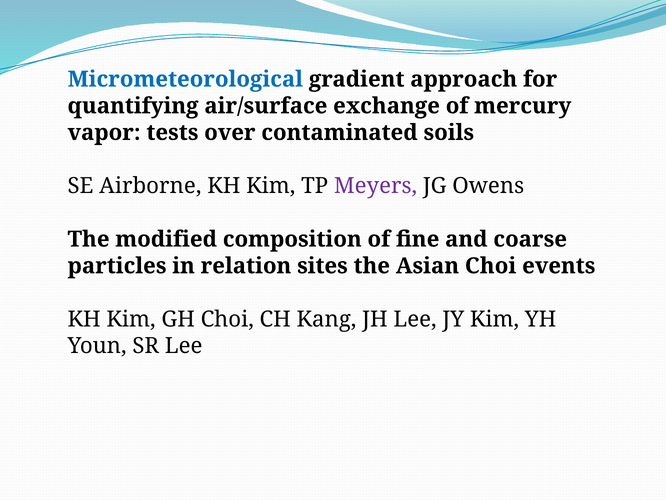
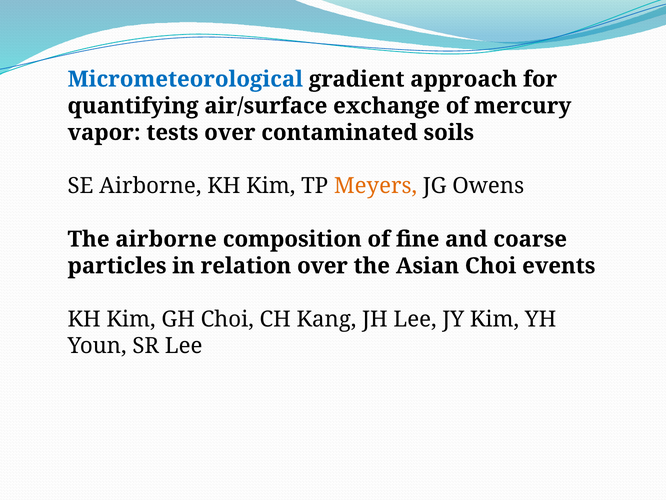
Meyers colour: purple -> orange (375, 186)
The modified: modified -> airborne (166, 239)
relation sites: sites -> over (323, 266)
